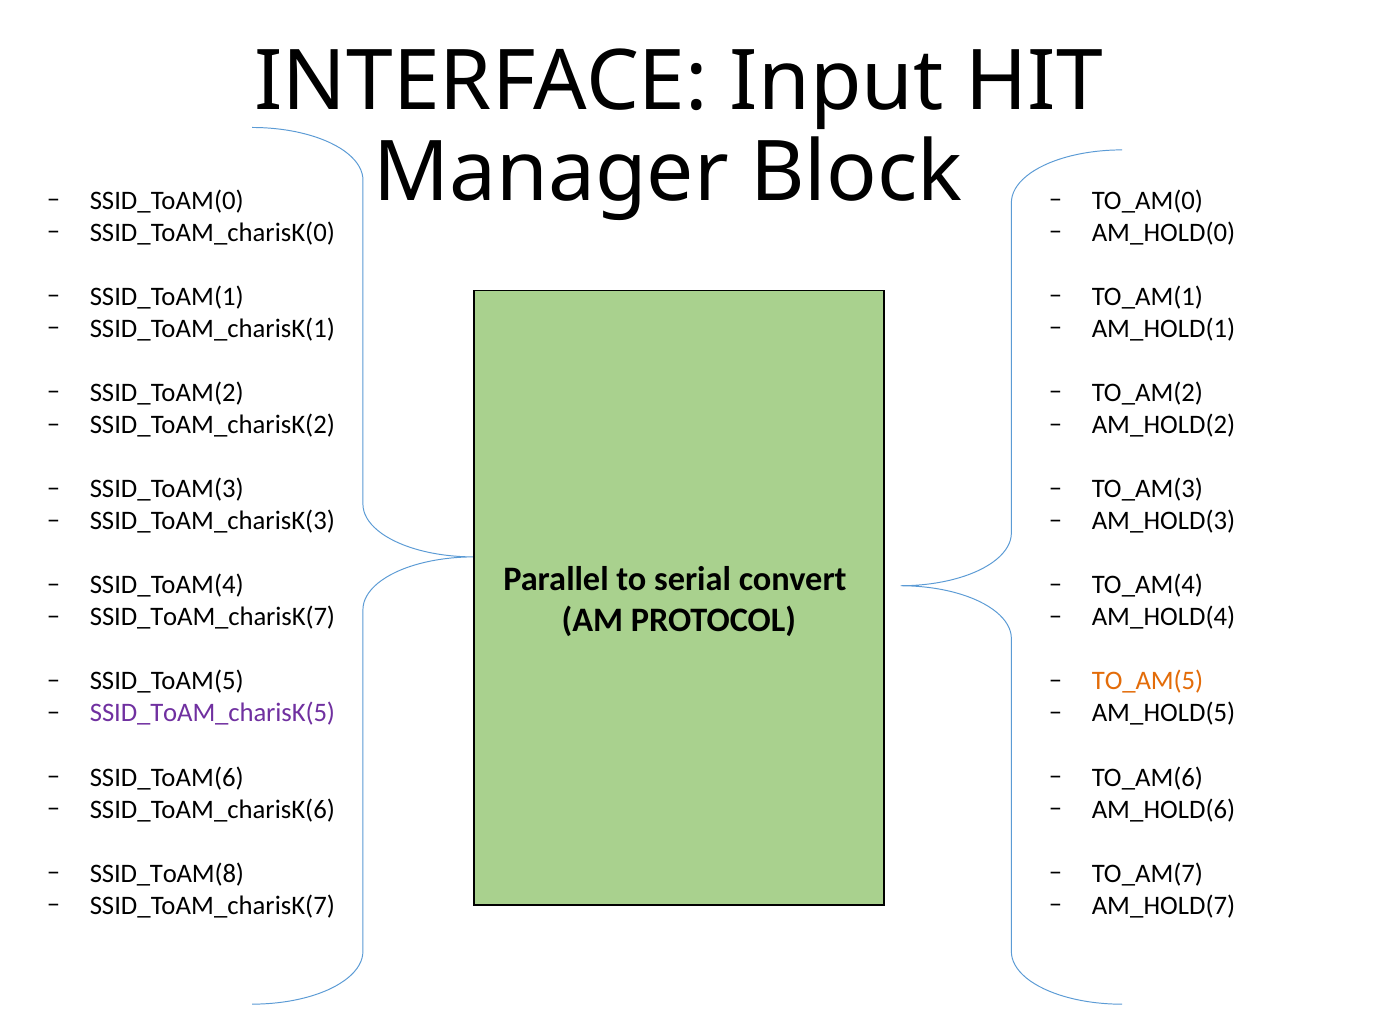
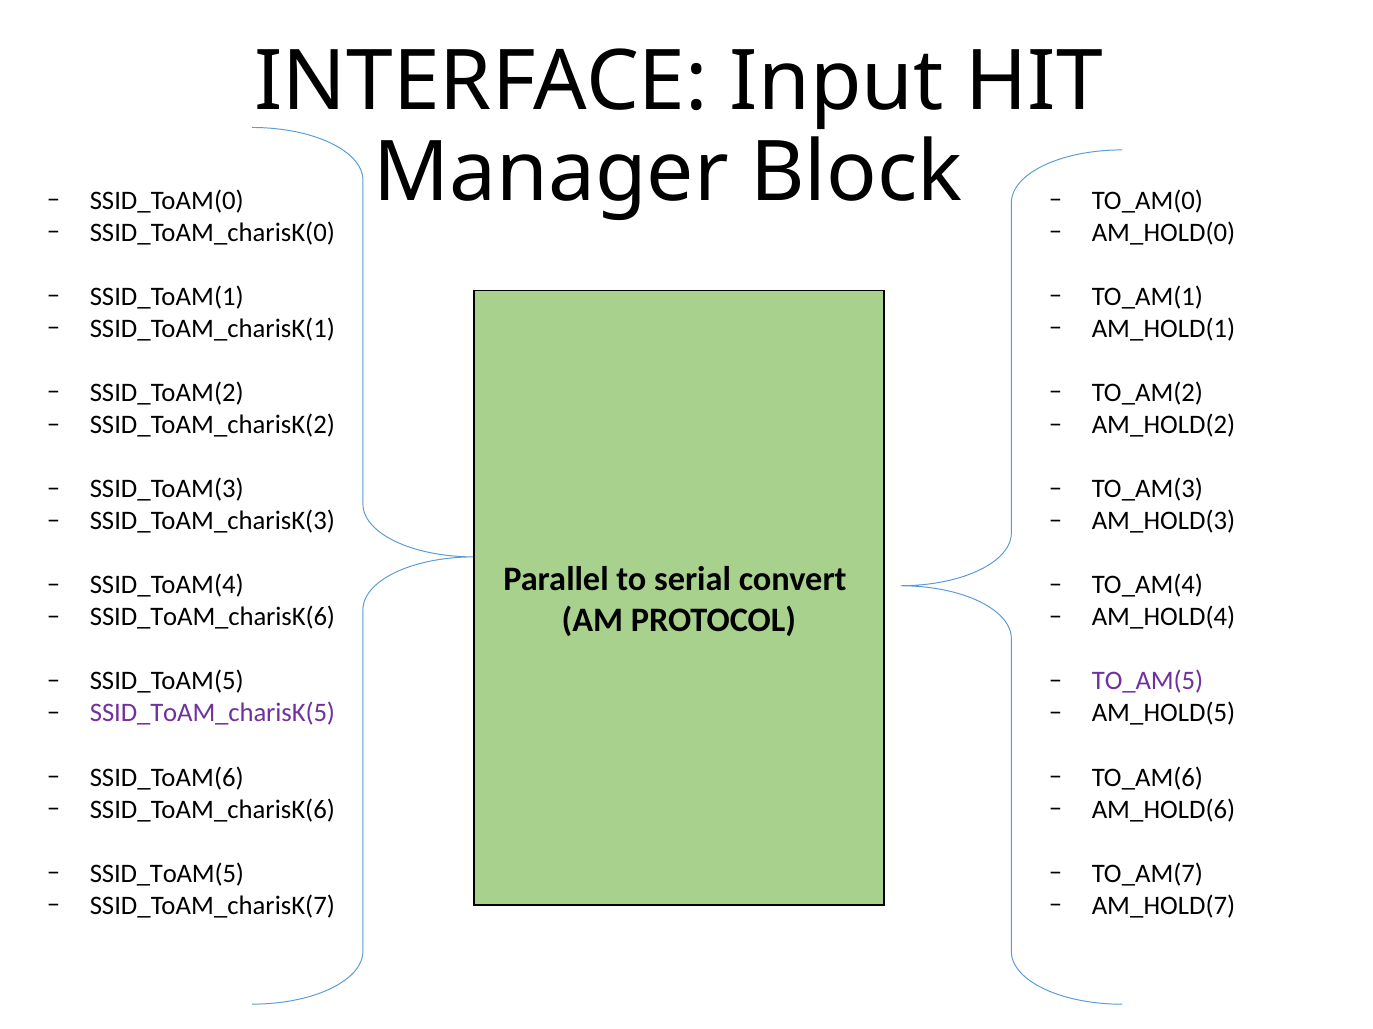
SSID_ToAM_charisK(7: SSID_ToAM_charisK(7 -> SSID_ToAM_charisK(6 (212, 618)
TO_AM(5 colour: orange -> purple (1148, 682)
SSID_ToAM(8: SSID_ToAM(8 -> SSID_ToAM(5 (167, 874)
